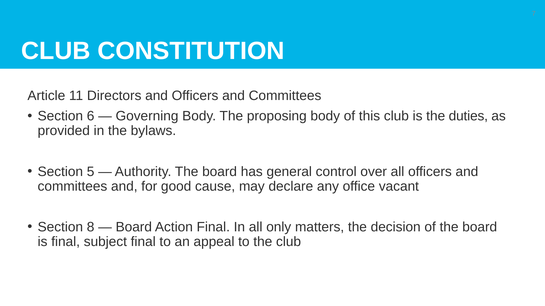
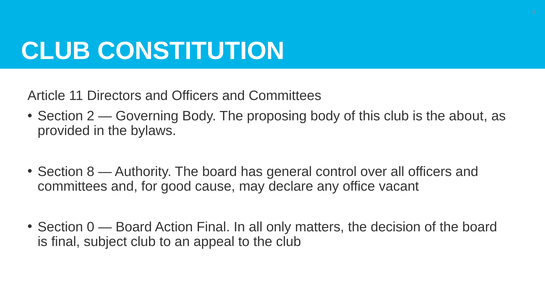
6: 6 -> 2 (91, 116)
duties: duties -> about (468, 116)
5: 5 -> 8 (91, 172)
8: 8 -> 0 (91, 227)
subject final: final -> club (143, 242)
